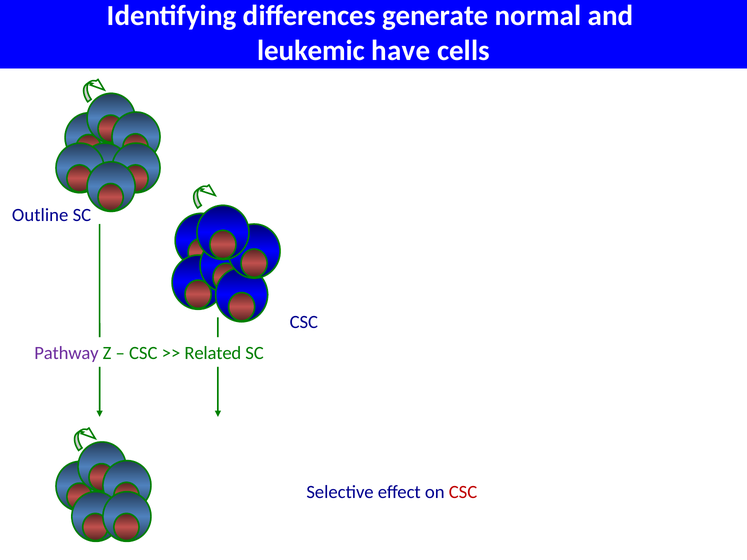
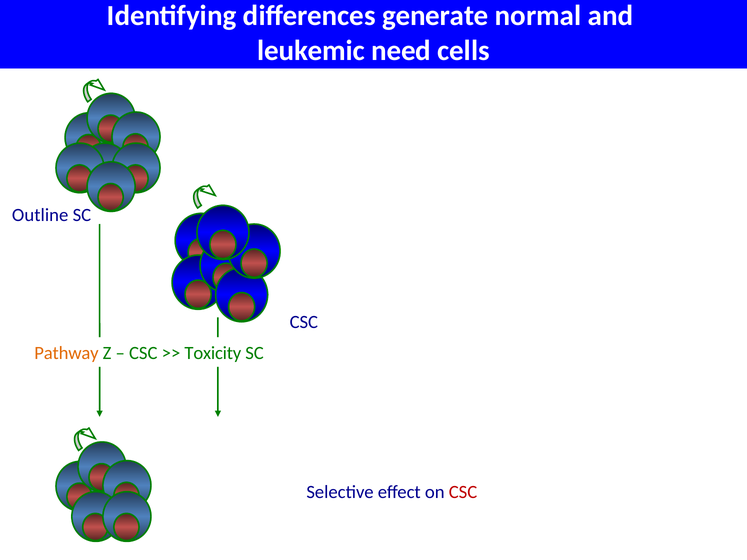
have: have -> need (401, 51)
Pathway colour: purple -> orange (66, 353)
Related: Related -> Toxicity (213, 353)
